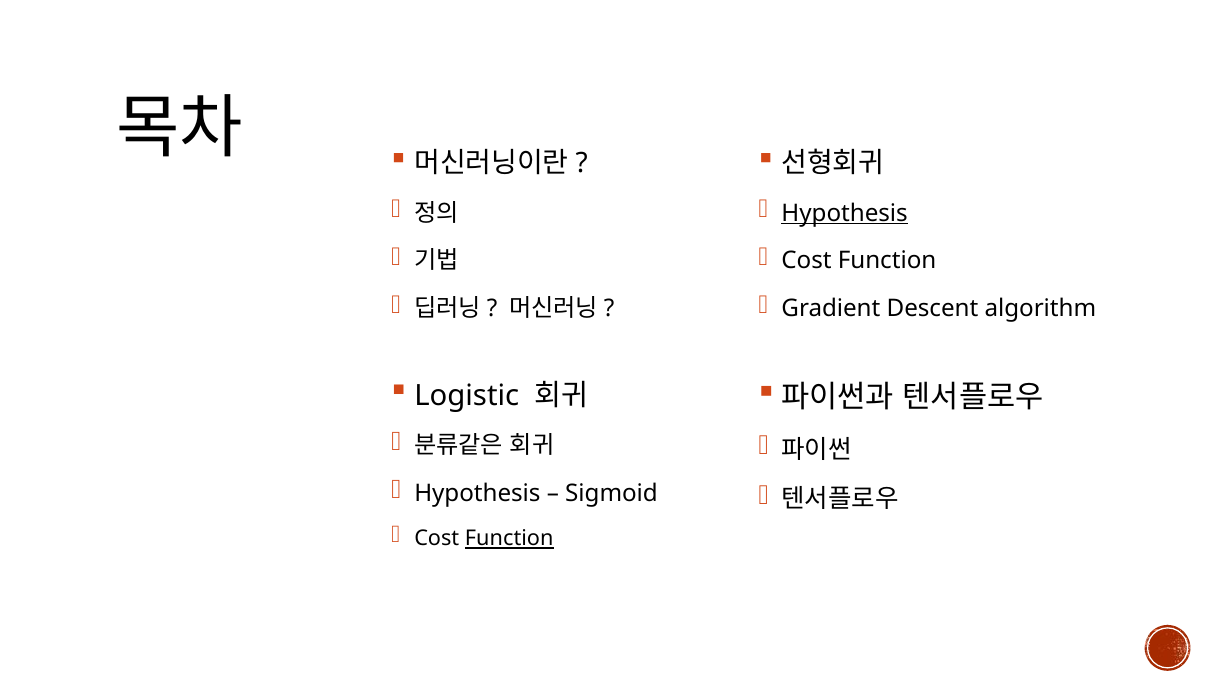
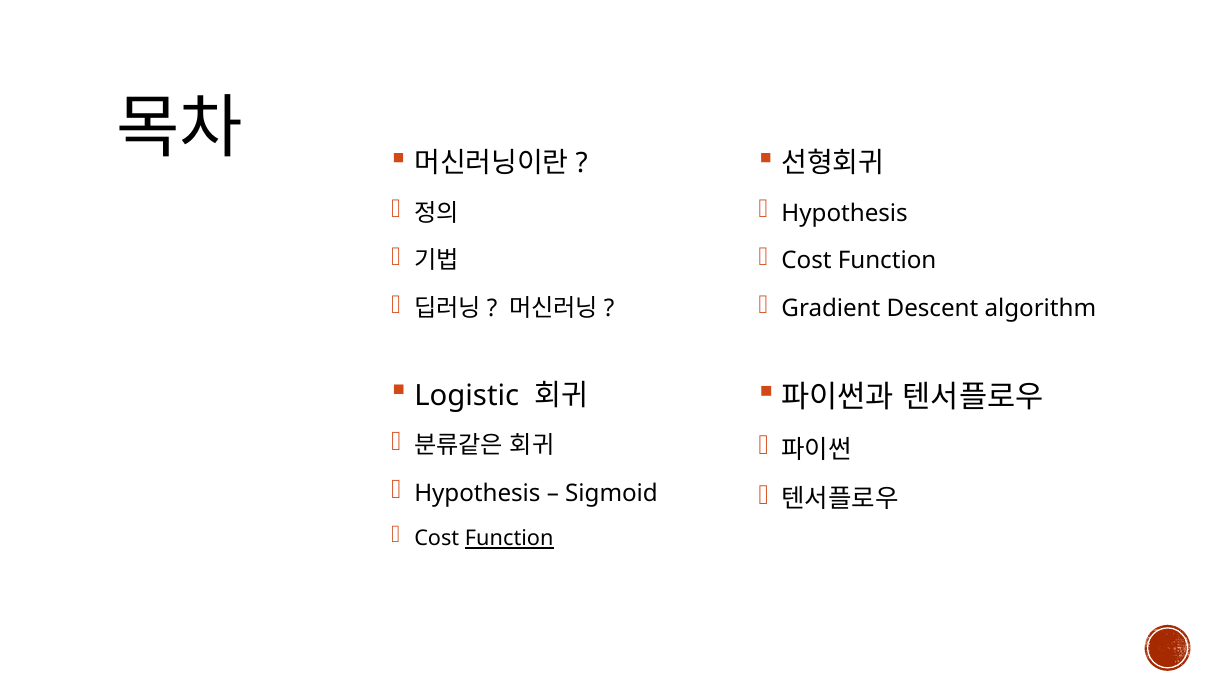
Hypothesis underline: present -> none (845, 213)
